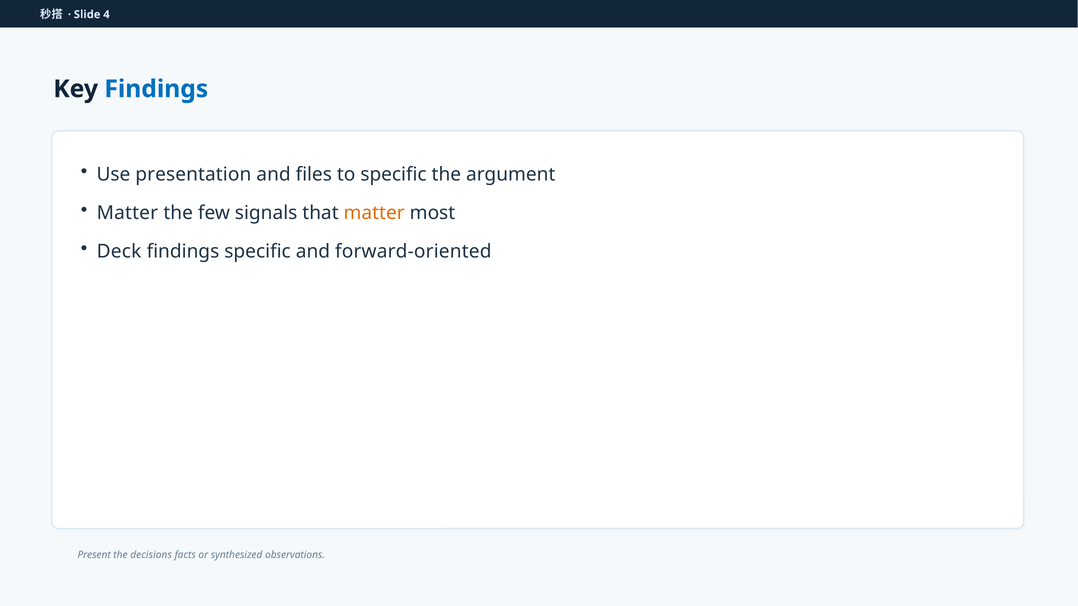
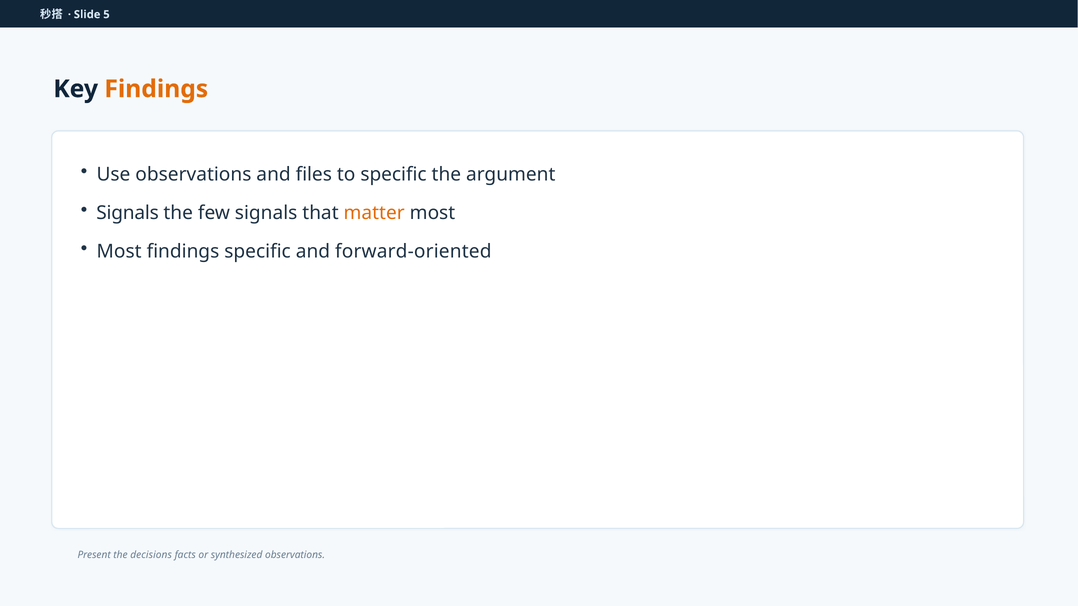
4: 4 -> 5 (106, 14)
Findings colour: blue -> orange (156, 89)
Use presentation: presentation -> observations (193, 174)
Matter: Matter -> Signals (128, 213)
Deck: Deck -> Most (119, 252)
